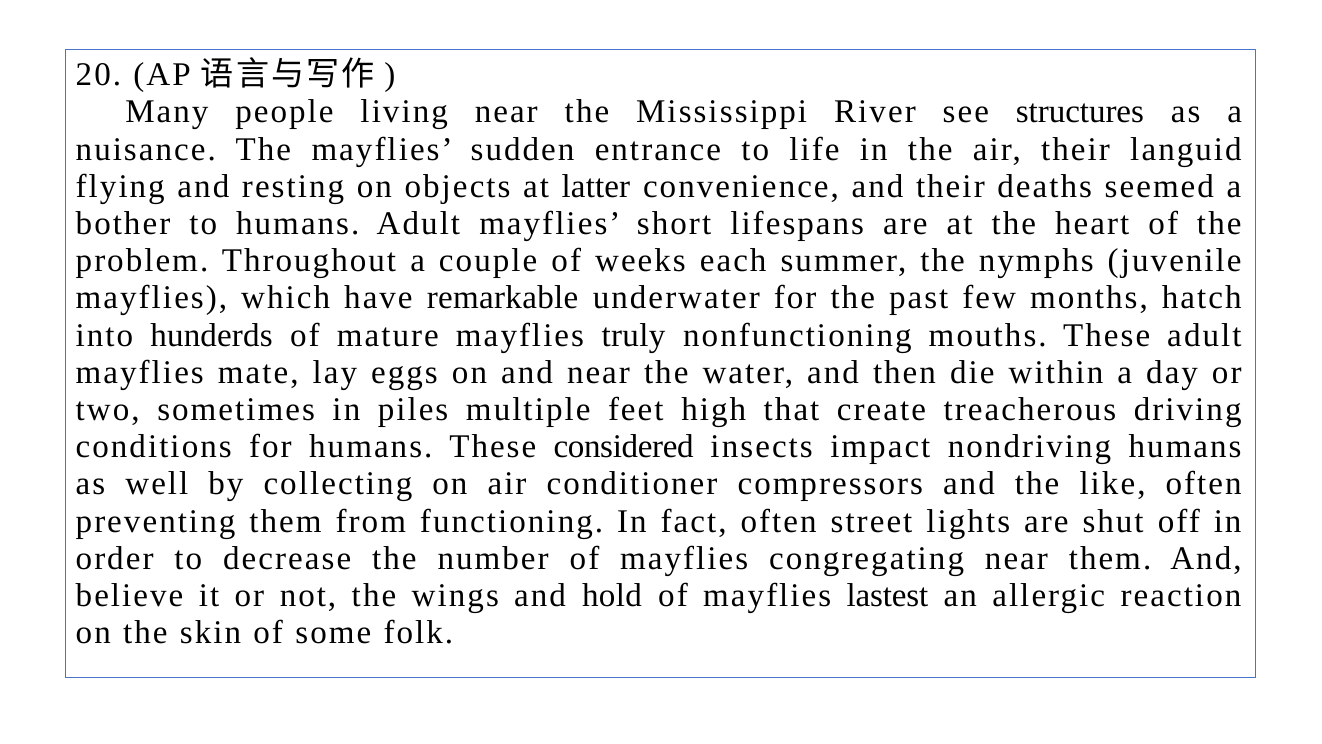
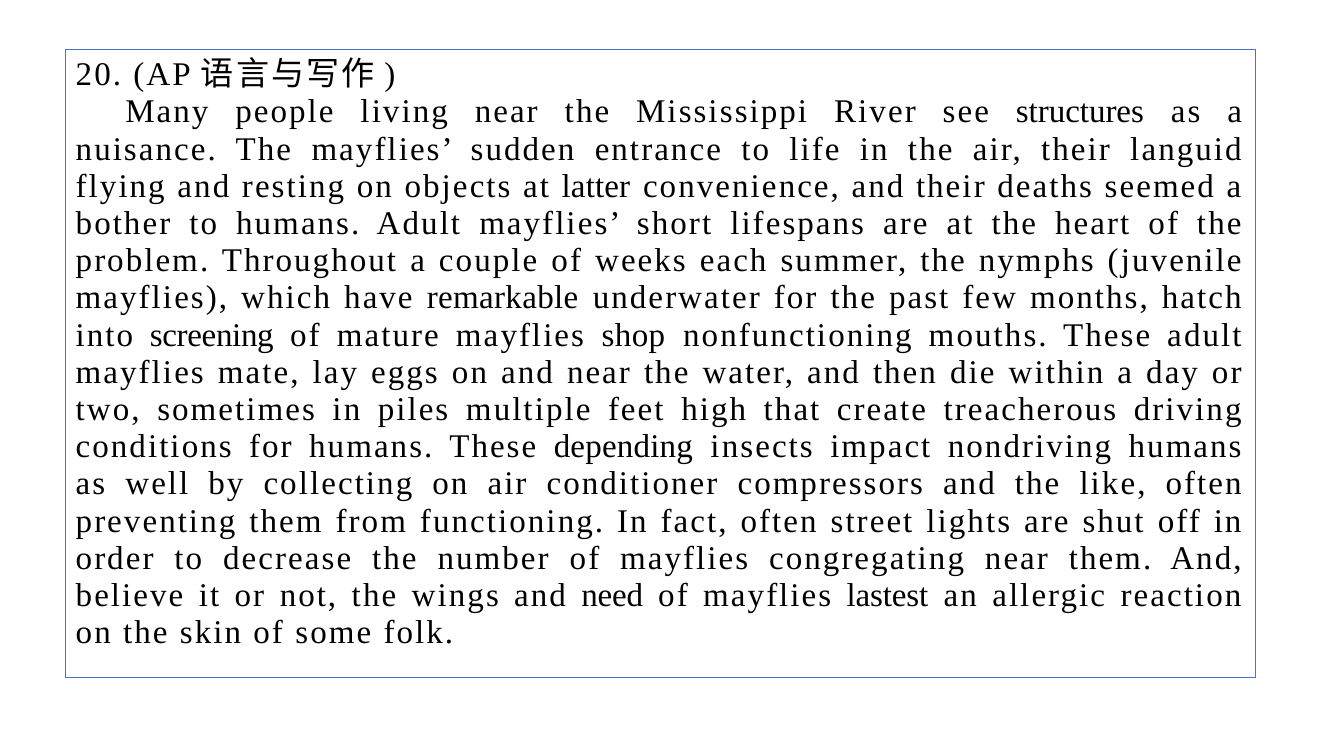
hunderds: hunderds -> screening (212, 335)
truly: truly -> shop (633, 335)
considered: considered -> depending (623, 447)
hold: hold -> need (612, 595)
